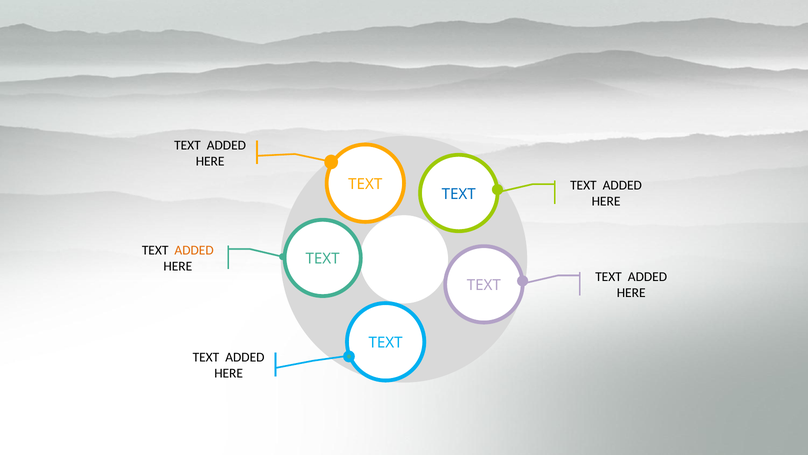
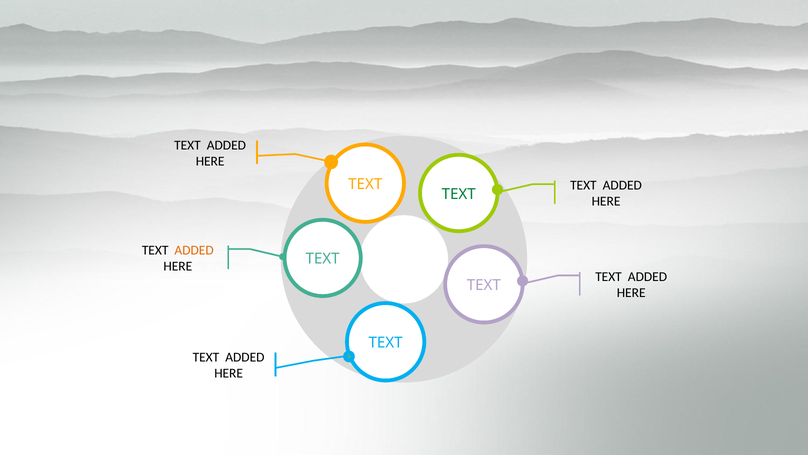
TEXT colour: blue -> green (459, 194)
